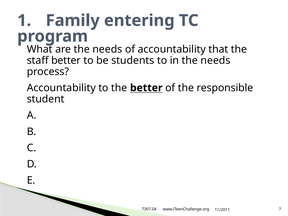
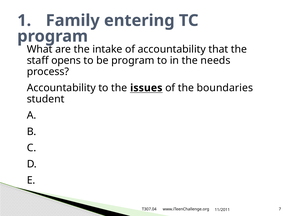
needs: needs -> intake (107, 49)
staff better: better -> opens (66, 60)
be students: students -> program (133, 60)
the better: better -> issues (146, 88)
responsible: responsible -> boundaries (225, 88)
